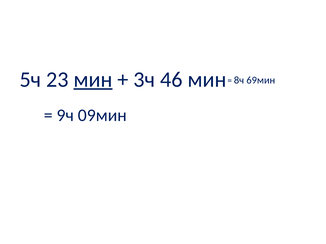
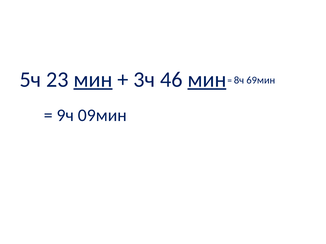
мин underline: none -> present (207, 80)
